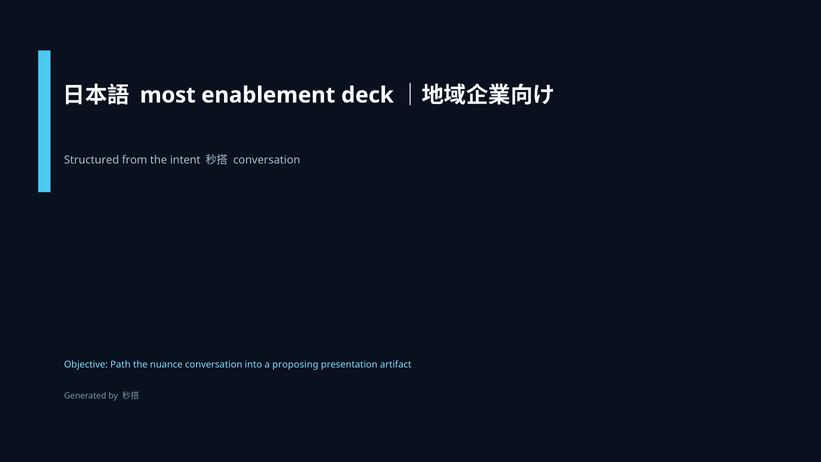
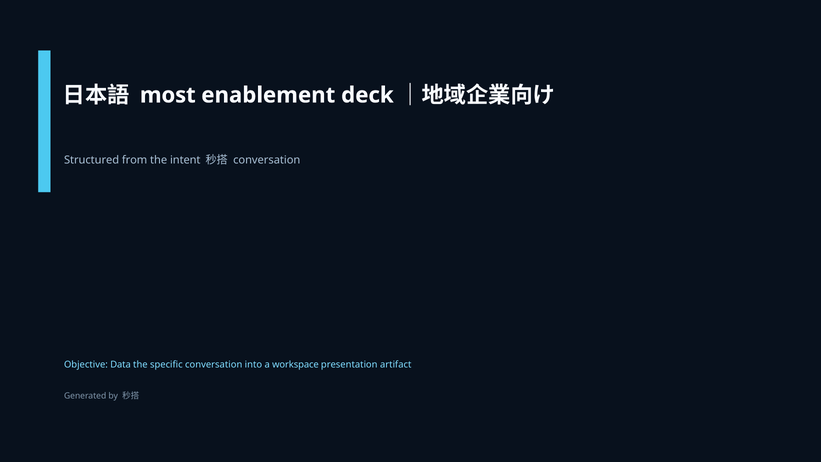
Path: Path -> Data (121, 365)
nuance: nuance -> specific (166, 365)
proposing: proposing -> workspace (295, 365)
